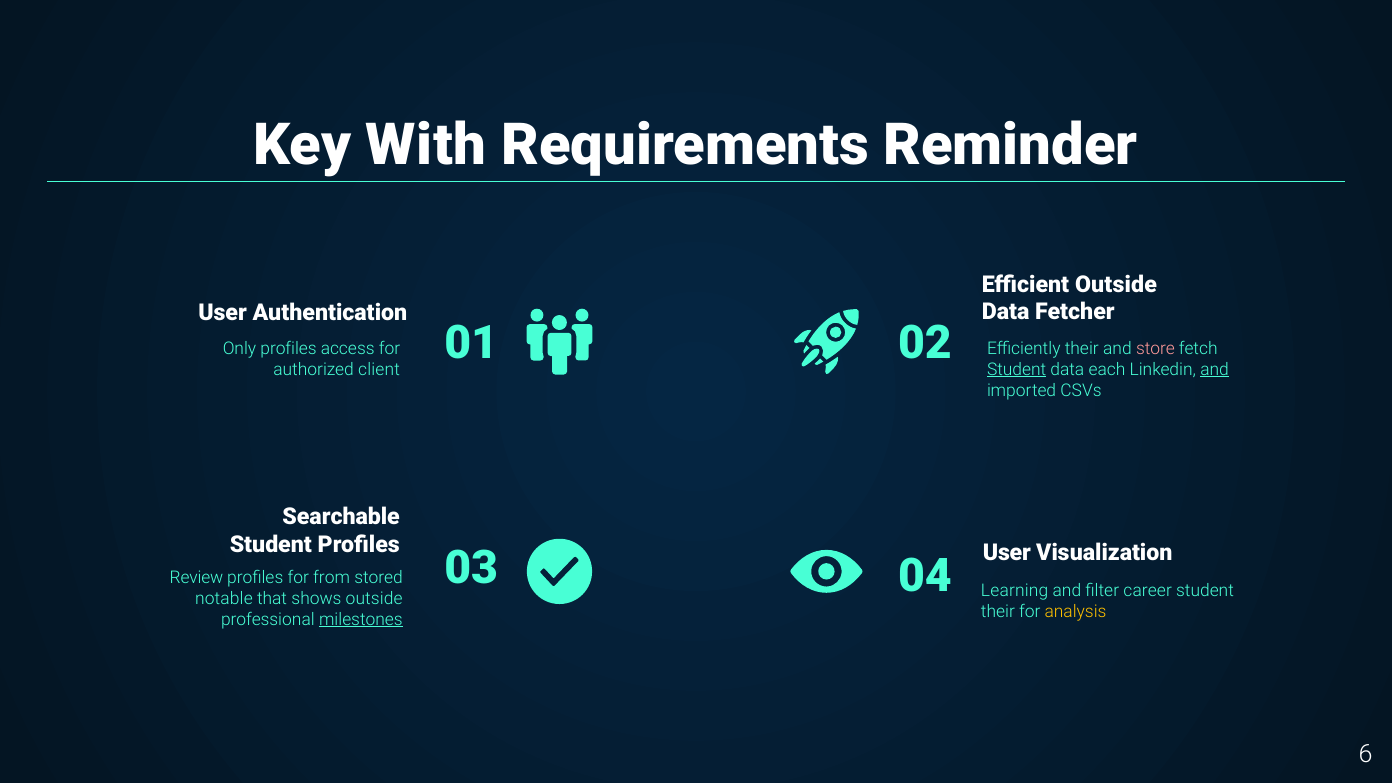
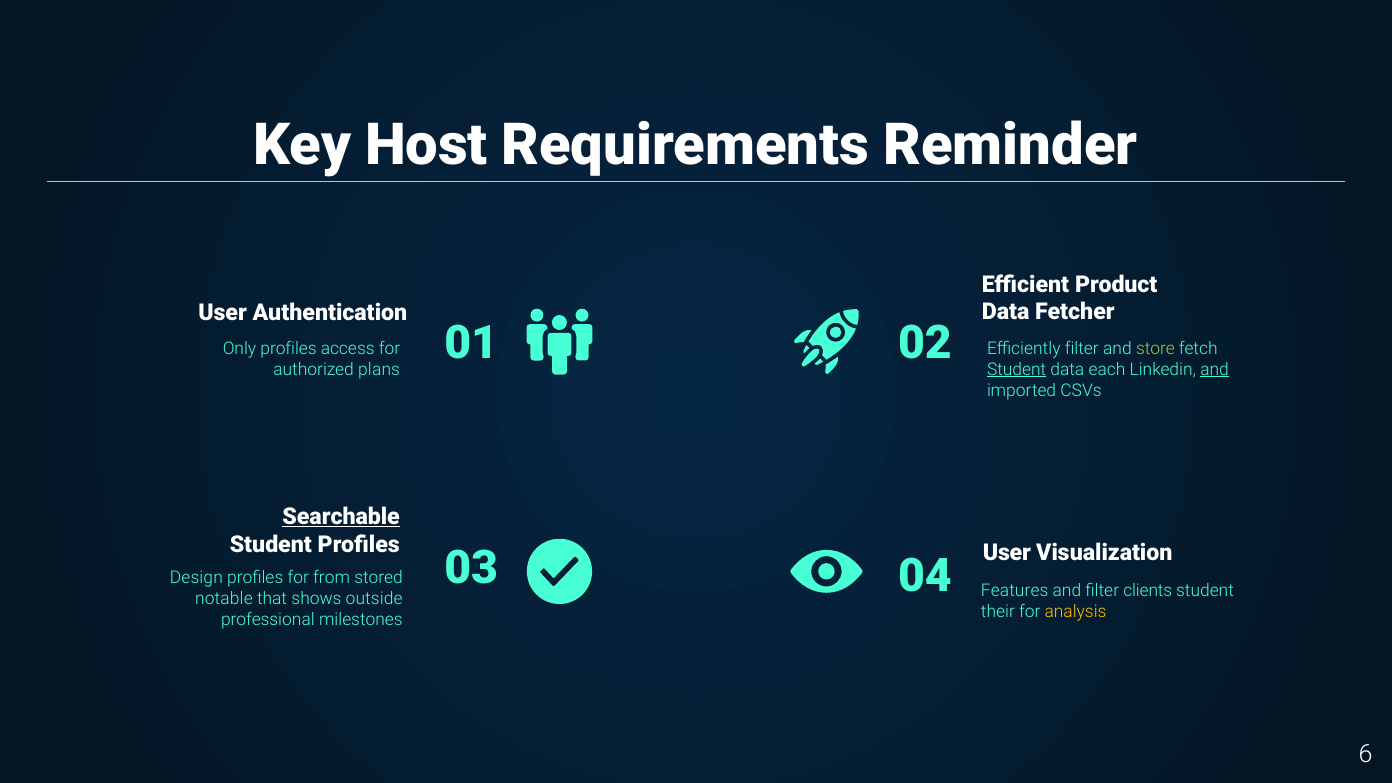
With: With -> Host (426, 146)
Efficient Outside: Outside -> Product (1116, 285)
Efficiently their: their -> filter (1082, 349)
store colour: pink -> light green (1155, 349)
client: client -> plans (379, 369)
Searchable underline: none -> present (341, 517)
Review: Review -> Design (196, 578)
Learning: Learning -> Features (1015, 591)
career: career -> clients (1148, 591)
milestones underline: present -> none (361, 619)
